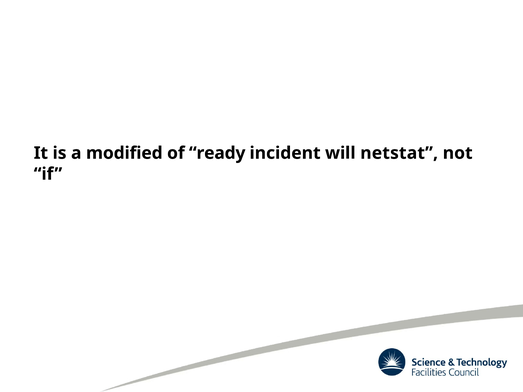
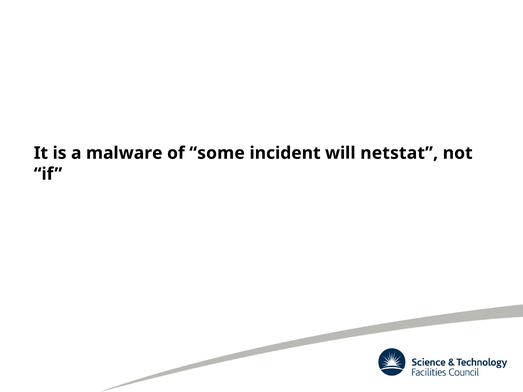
modified: modified -> malware (124, 153)
ready: ready -> some (217, 153)
